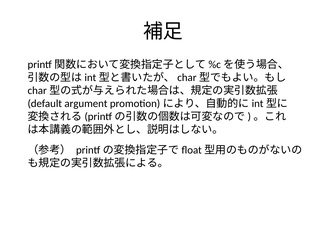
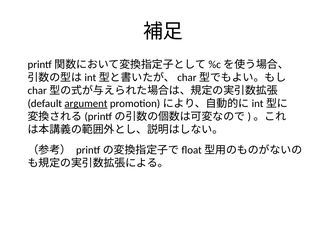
argument underline: none -> present (86, 104)
